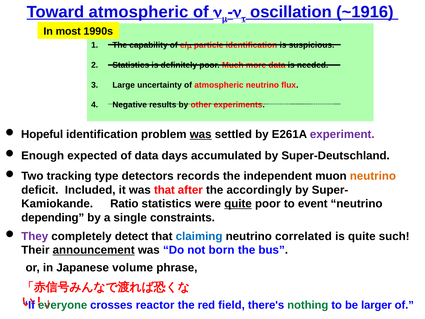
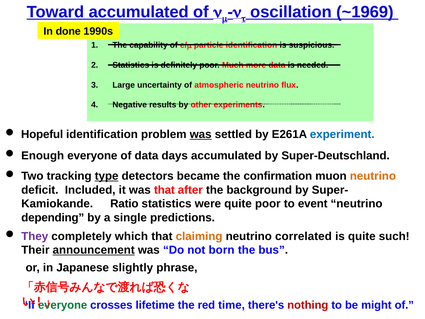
Toward atmospheric: atmospheric -> accumulated (139, 12)
~1916: ~1916 -> ~1969 (365, 12)
most: most -> done (68, 31)
experiment colour: purple -> blue (342, 134)
Enough expected: expected -> everyone (92, 156)
type underline: none -> present (107, 176)
records: records -> became (198, 176)
independent: independent -> confirmation (278, 176)
accordingly: accordingly -> background (259, 190)
quite underline: present -> none (238, 204)
constraints: constraints -> predictions (182, 217)
detect: detect -> which (131, 236)
claiming colour: blue -> orange (199, 236)
volume: volume -> slightly (133, 268)
reactor: reactor -> lifetime (155, 305)
field: field -> time (231, 305)
nothing colour: green -> red (308, 305)
larger: larger -> might (376, 305)
